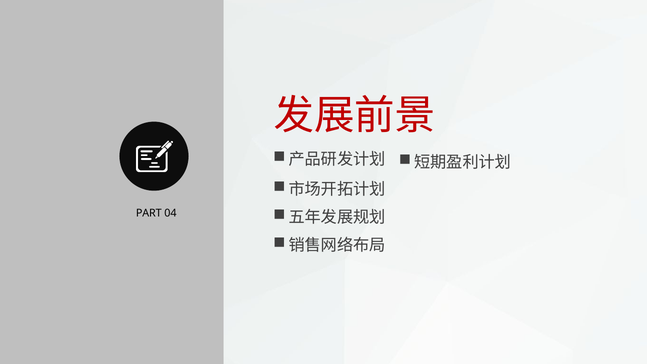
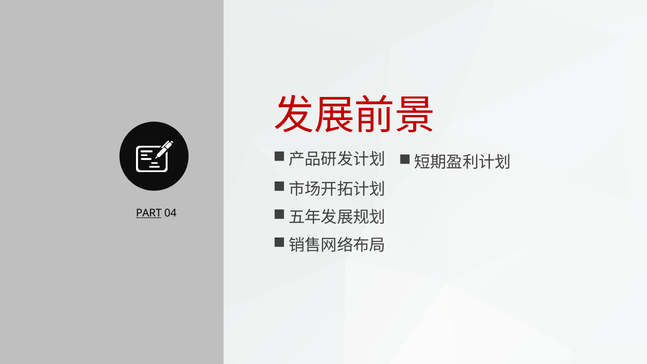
PART underline: none -> present (149, 213)
